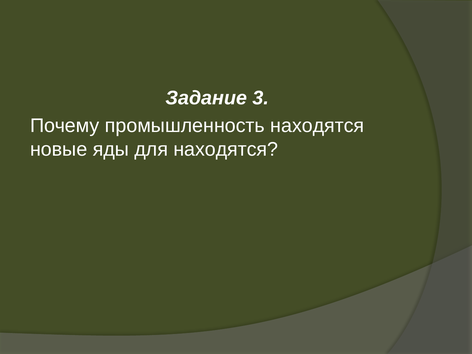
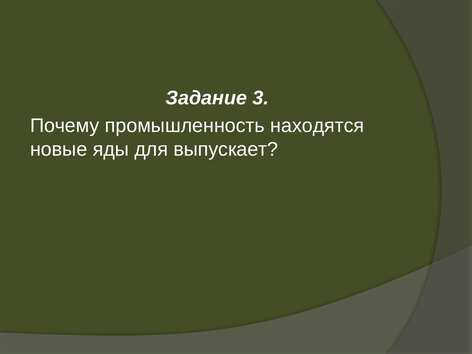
для находятся: находятся -> выпускает (226, 149)
